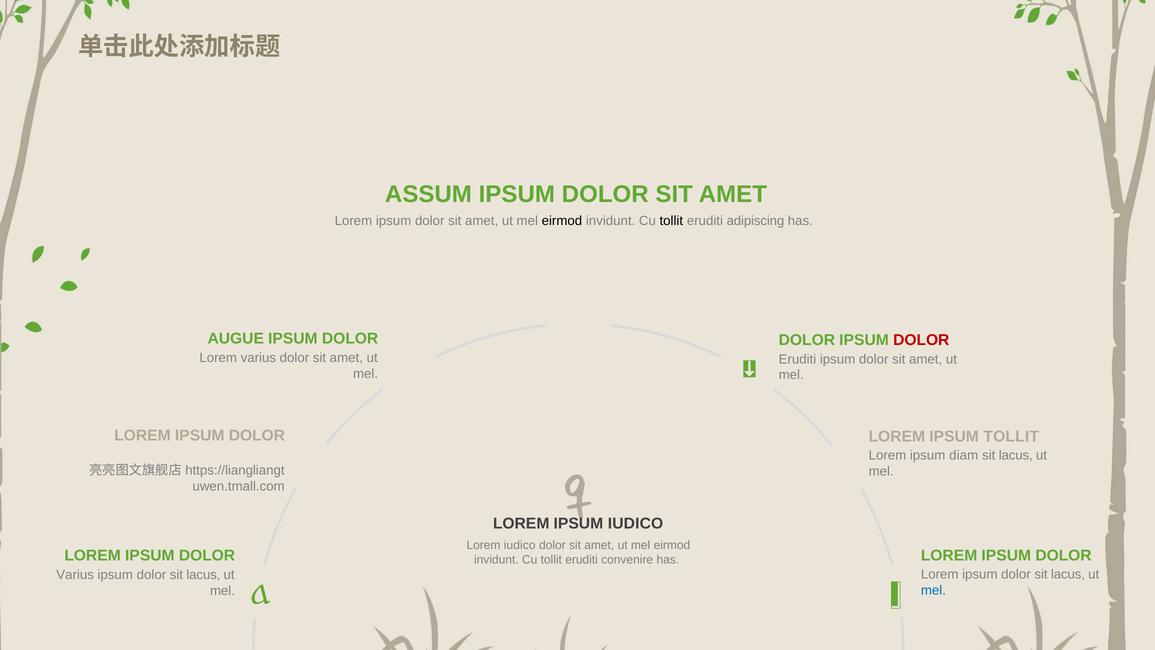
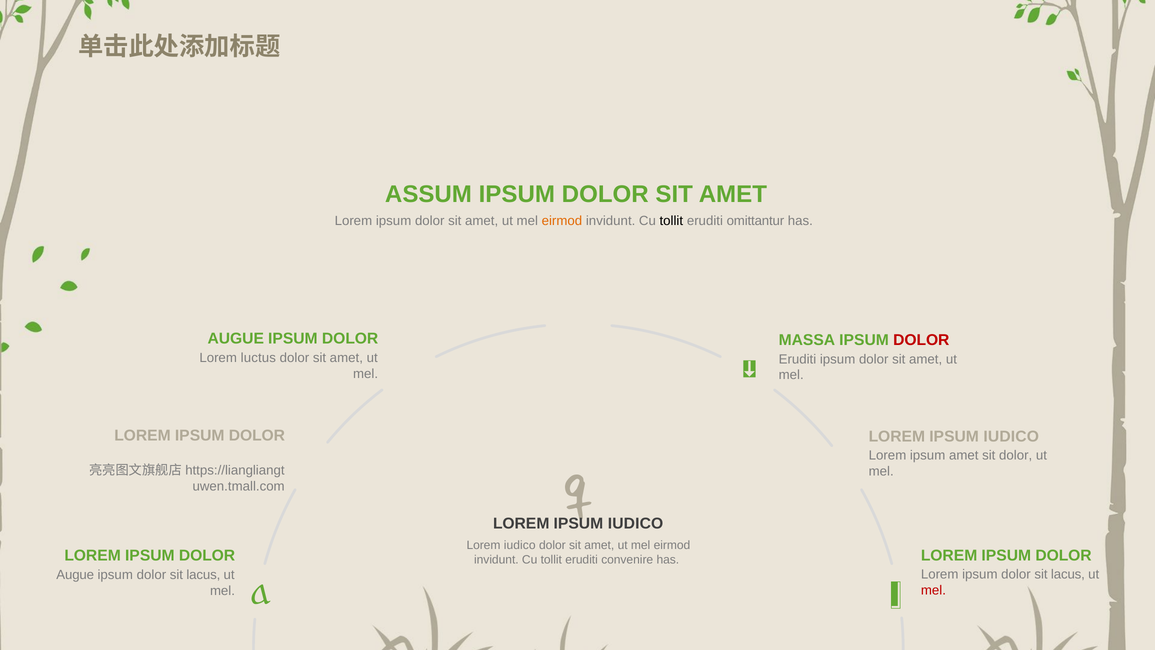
eirmod colour: black -> orange (562, 221)
adipiscing: adipiscing -> omittantur (755, 221)
DOLOR: DOLOR -> MASSA (807, 340)
Lorem varius: varius -> luctus (258, 358)
TOLLIT: TOLLIT -> IUDICO (1011, 436)
ipsum diam: diam -> amet (964, 455)
lacus: lacus -> dolor (1016, 455)
Varius: Varius -> Augue (75, 575)
mel colour: blue -> red (933, 590)
